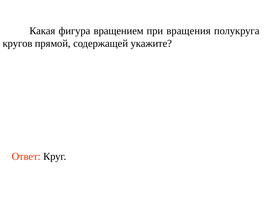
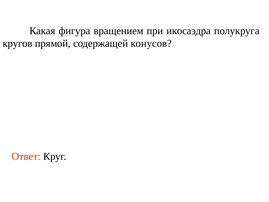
вращения: вращения -> икосаэдра (189, 31)
укажите: укажите -> конусов (151, 43)
